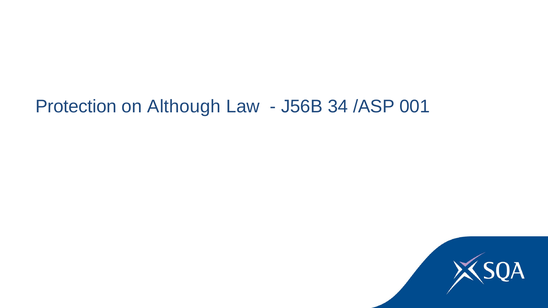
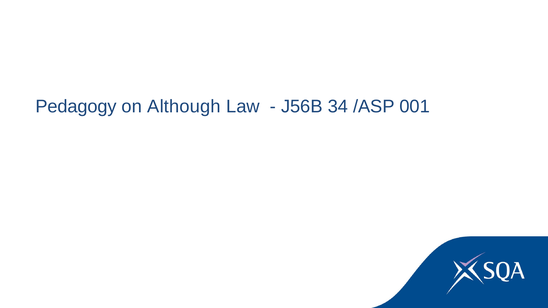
Protection: Protection -> Pedagogy (76, 107)
